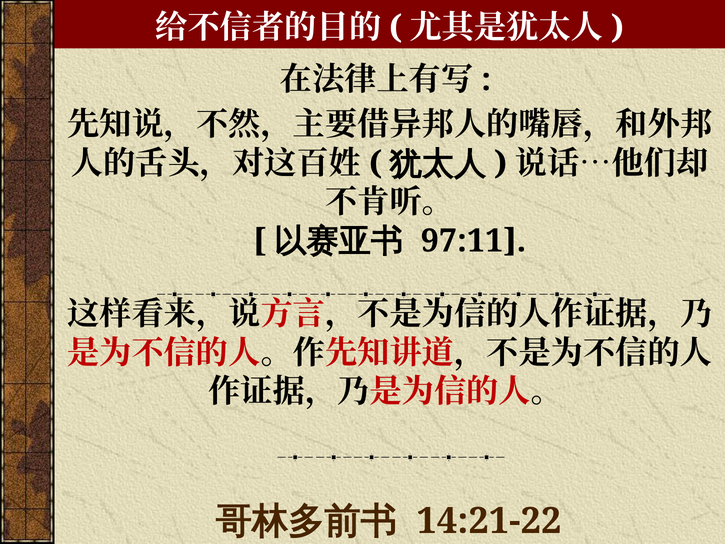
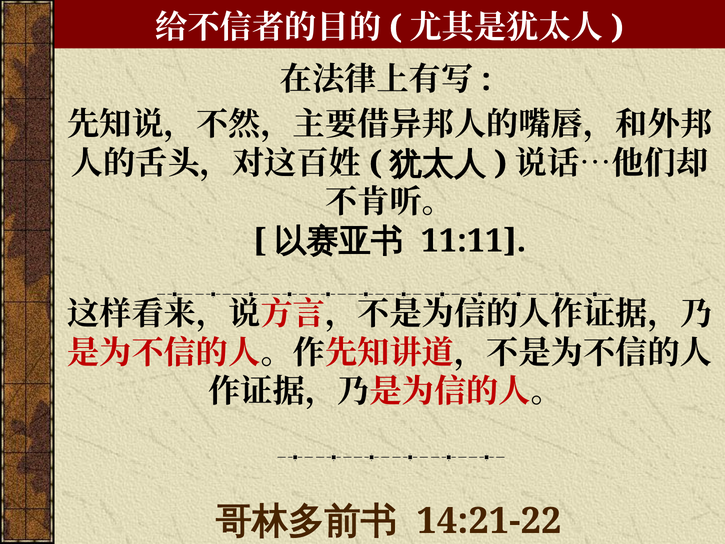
97:11: 97:11 -> 11:11 (473, 241)
